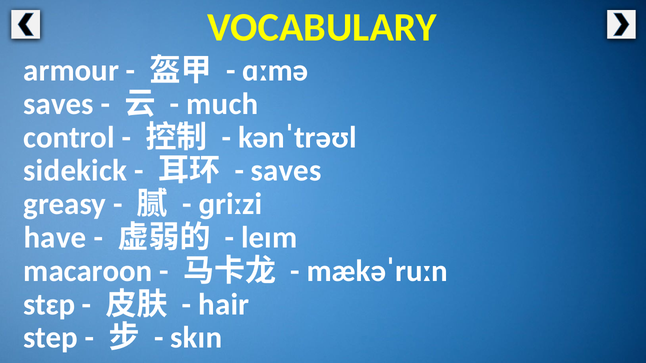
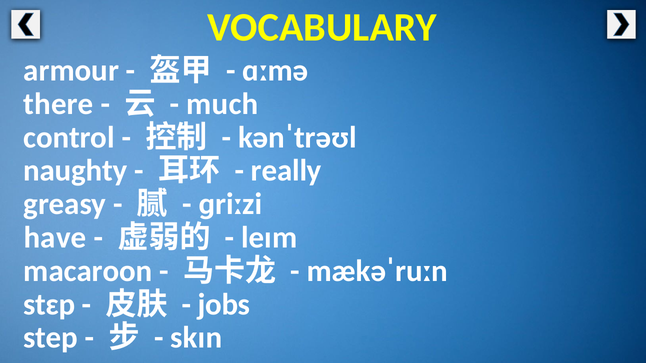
saves: saves -> there (58, 104)
sidekick: sidekick -> naughty (75, 171)
saves: saves -> really (286, 171)
hair: hair -> jobs (224, 305)
